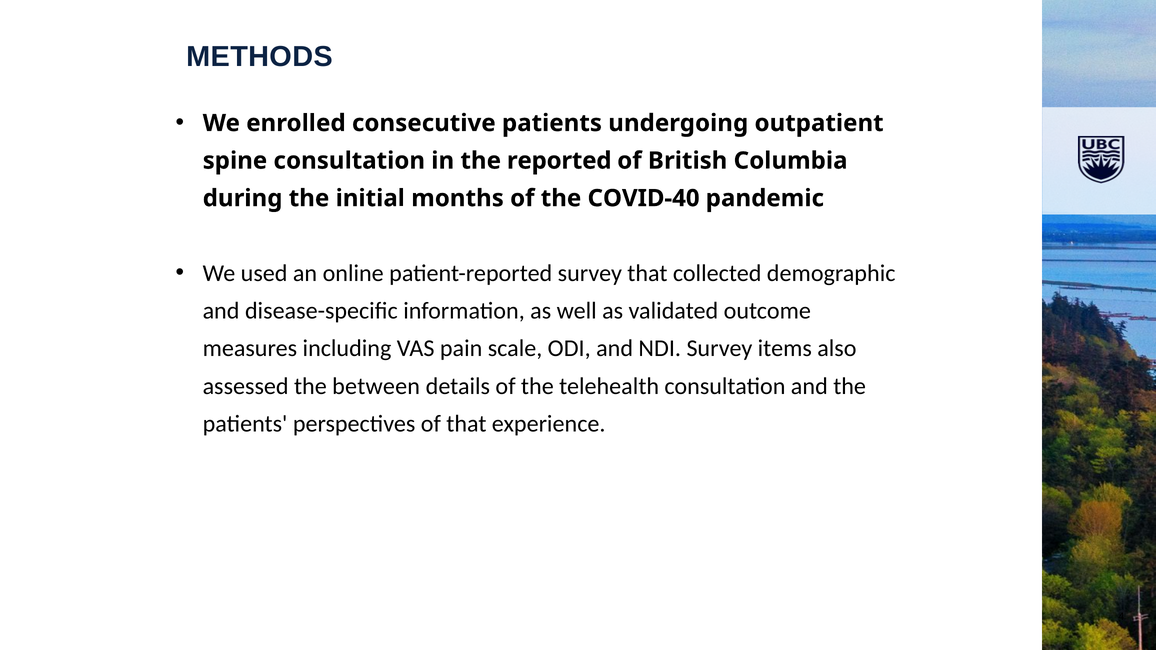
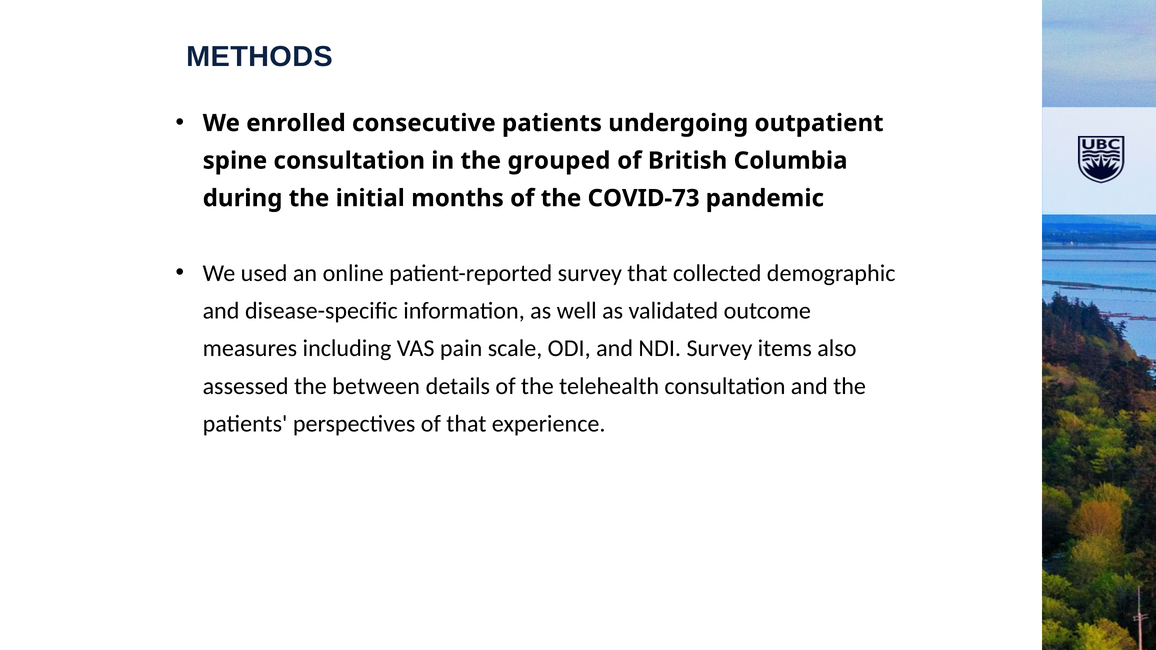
reported: reported -> grouped (559, 161)
COVID-40: COVID-40 -> COVID-73 (644, 198)
